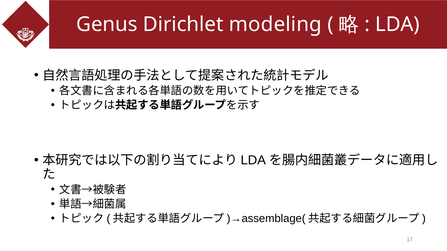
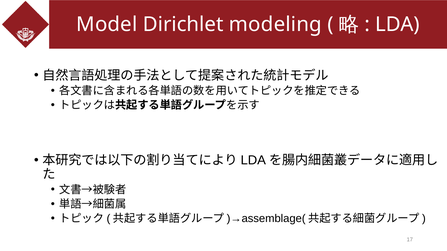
Genus: Genus -> Model (107, 24)
